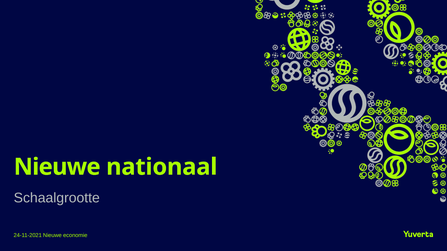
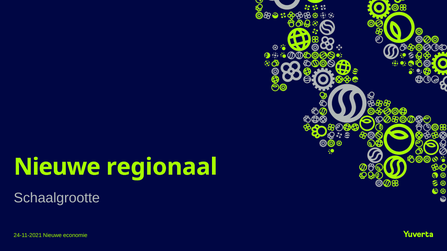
nationaal: nationaal -> regionaal (162, 167)
